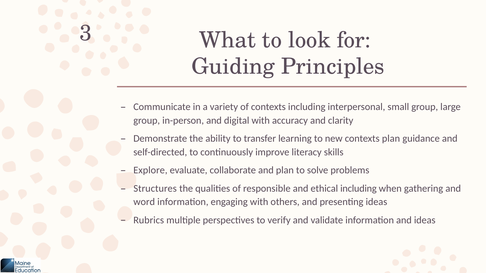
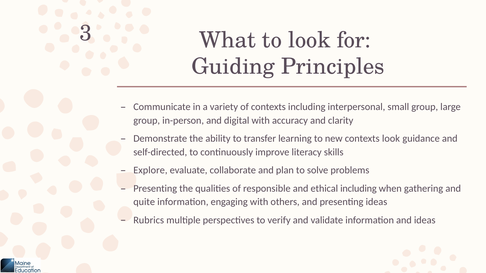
contexts plan: plan -> look (391, 139)
Structures: Structures -> Presenting (155, 189)
word: word -> quite (144, 202)
